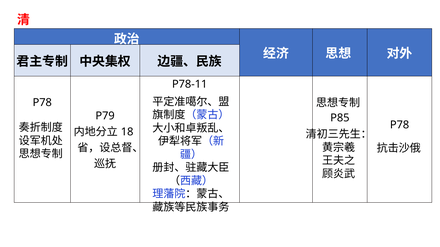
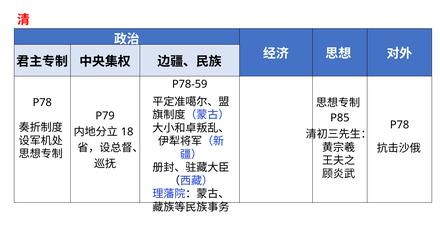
P78-11: P78-11 -> P78-59 (190, 84)
